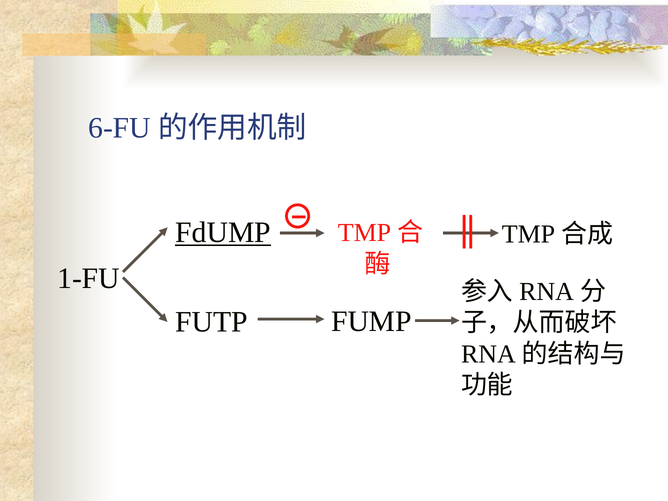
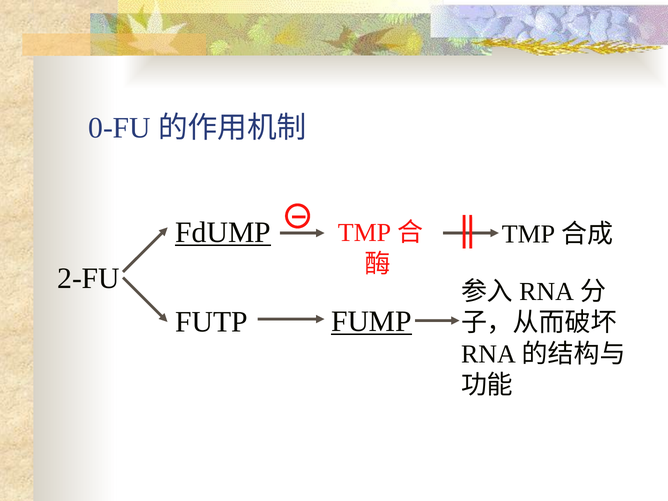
6-FU: 6-FU -> 0-FU (120, 128)
1-FU: 1-FU -> 2-FU (89, 278)
FUMP underline: none -> present (371, 321)
